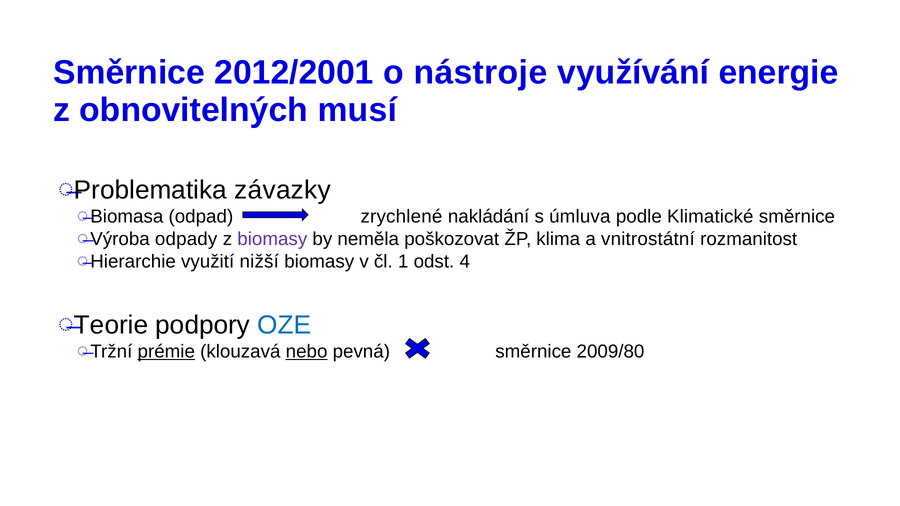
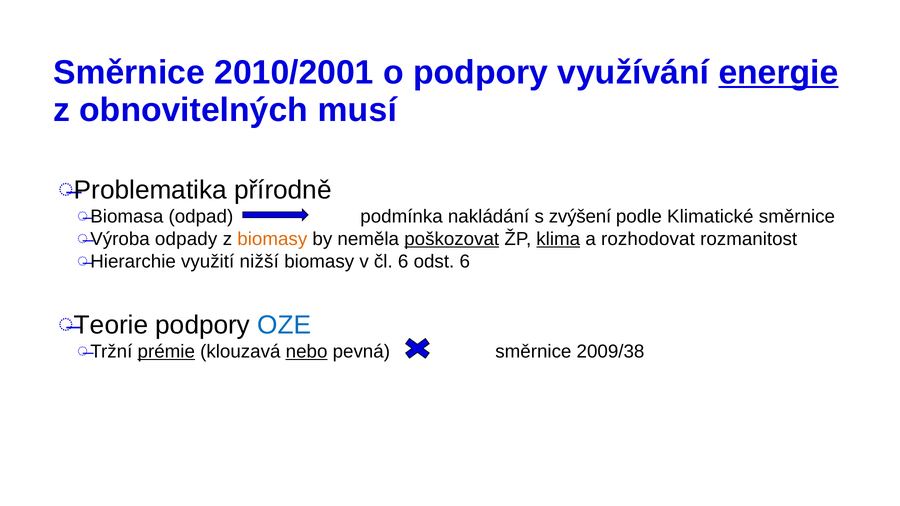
2012/2001: 2012/2001 -> 2010/2001 (294, 73)
o nástroje: nástroje -> podpory (481, 73)
energie underline: none -> present (779, 73)
závazky: závazky -> přírodně (283, 190)
zrychlené: zrychlené -> podmínka (402, 217)
úmluva: úmluva -> zvýšení (580, 217)
biomasy colour: purple -> orange (272, 239)
poškozovat underline: none -> present (452, 239)
klima underline: none -> present (558, 239)
vnitrostátní: vnitrostátní -> rozhodovat (648, 239)
čl 1: 1 -> 6 (403, 262)
odst 4: 4 -> 6 (465, 262)
2009/80: 2009/80 -> 2009/38 (611, 352)
